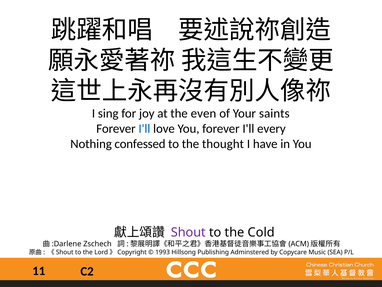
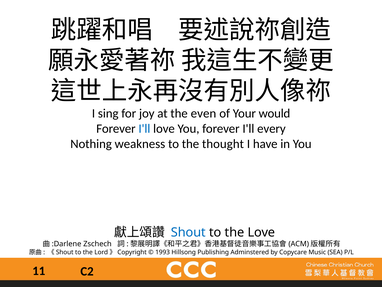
saints: saints -> would (274, 113)
confessed: confessed -> weakness (140, 144)
Shout colour: purple -> blue (188, 232)
the Cold: Cold -> Love (261, 232)
